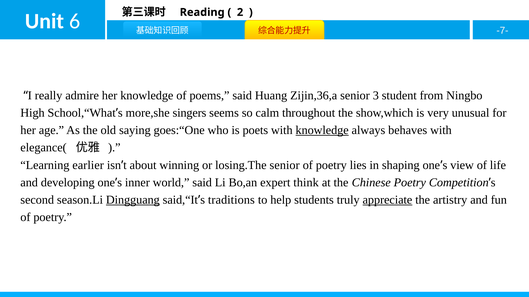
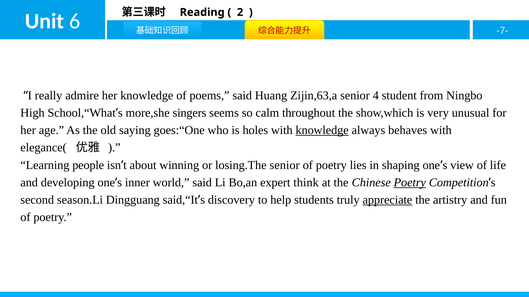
Zijin,36,a: Zijin,36,a -> Zijin,63,a (314, 96)
3: 3 -> 4 (376, 96)
poets: poets -> holes (255, 130)
earlier: earlier -> people (88, 165)
Poetry underline: none -> present (410, 183)
Dingguang underline: present -> none (133, 200)
traditions: traditions -> discovery (231, 200)
